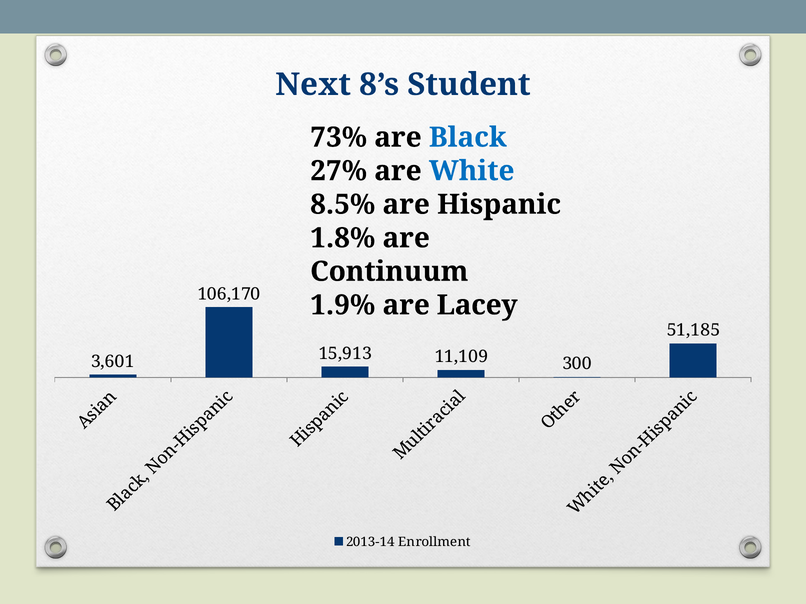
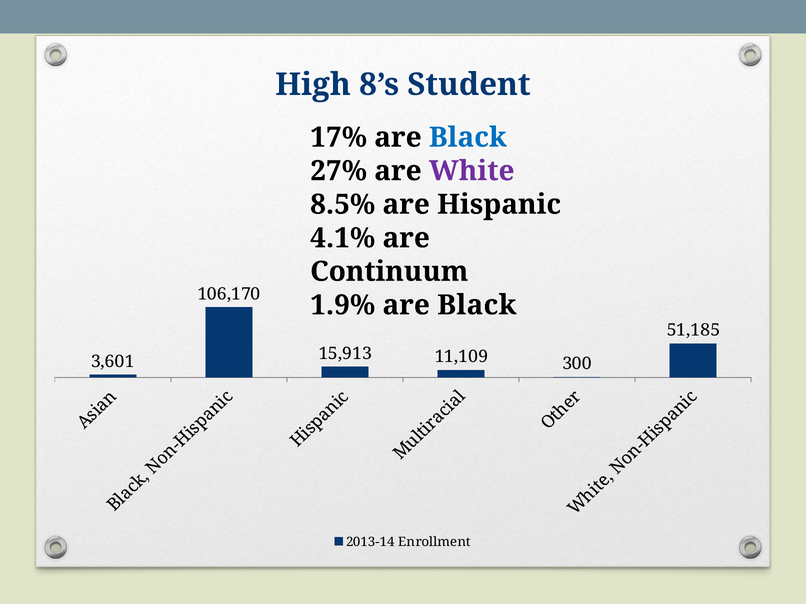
Next: Next -> High (313, 85)
73%: 73% -> 17% (339, 138)
White colour: blue -> purple (472, 171)
1.8%: 1.8% -> 4.1% (343, 238)
1.9% are Lacey: Lacey -> Black (477, 305)
